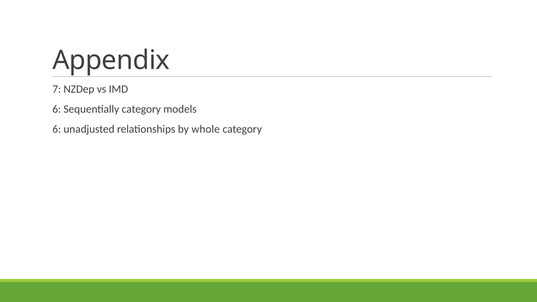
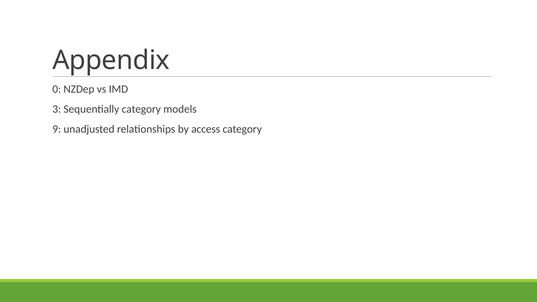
7: 7 -> 0 (57, 89)
6: 6 -> 3 (57, 109)
6: 6 -> 9 (57, 129)
whole: whole -> access (206, 129)
